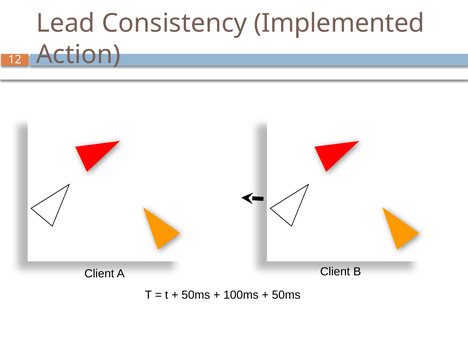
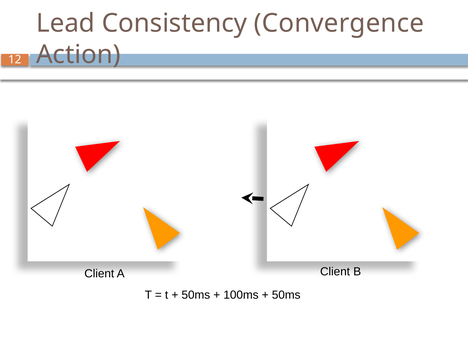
Implemented: Implemented -> Convergence (339, 23)
